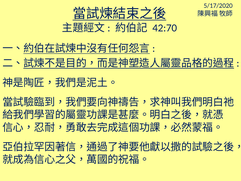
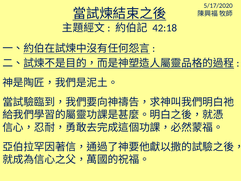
42:70: 42:70 -> 42:18 (165, 28)
